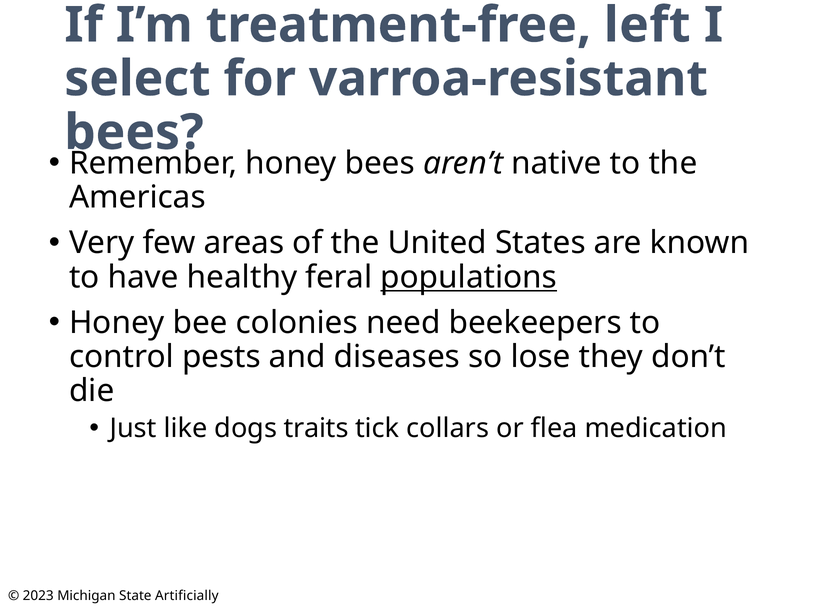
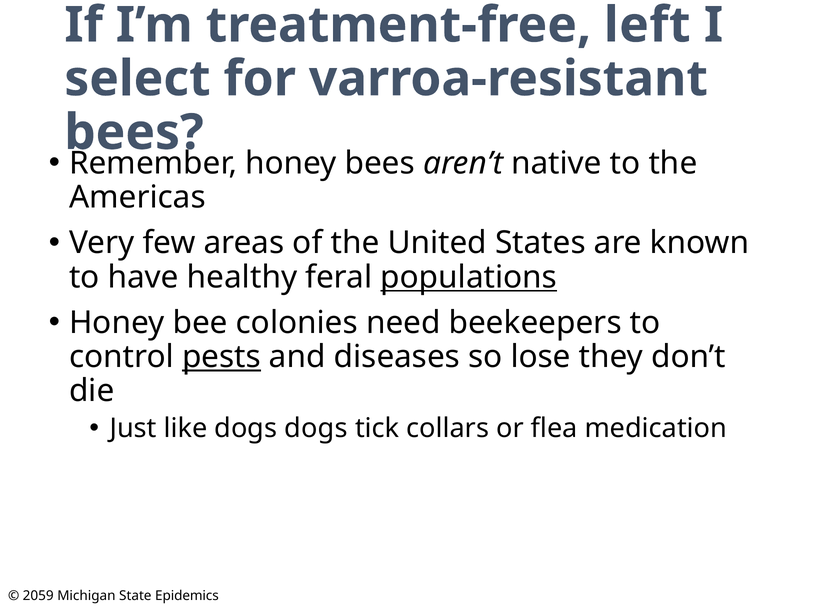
pests underline: none -> present (222, 357)
dogs traits: traits -> dogs (316, 428)
2023: 2023 -> 2059 (38, 595)
Artificially: Artificially -> Epidemics (187, 595)
